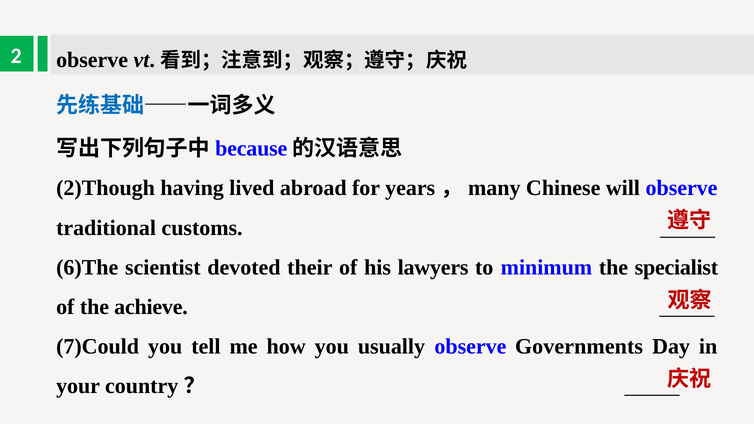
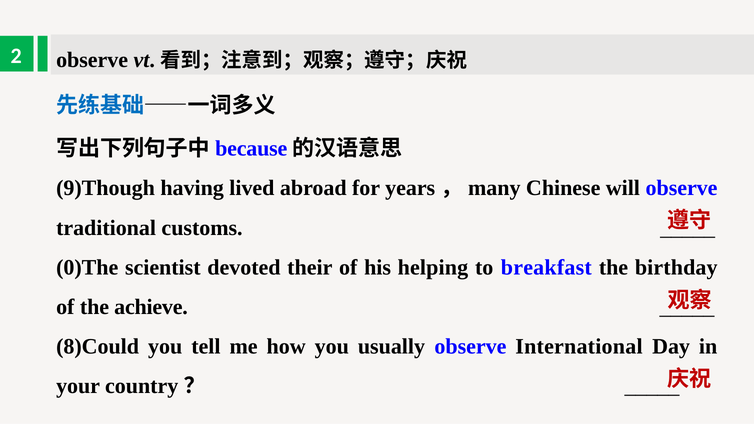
2)Though: 2)Though -> 9)Though (106, 188)
6)The: 6)The -> 0)The (87, 268)
lawyers: lawyers -> helping (433, 268)
minimum: minimum -> breakfast (546, 268)
specialist: specialist -> birthday (676, 268)
7)Could: 7)Could -> 8)Could (98, 347)
Governments: Governments -> International (579, 347)
